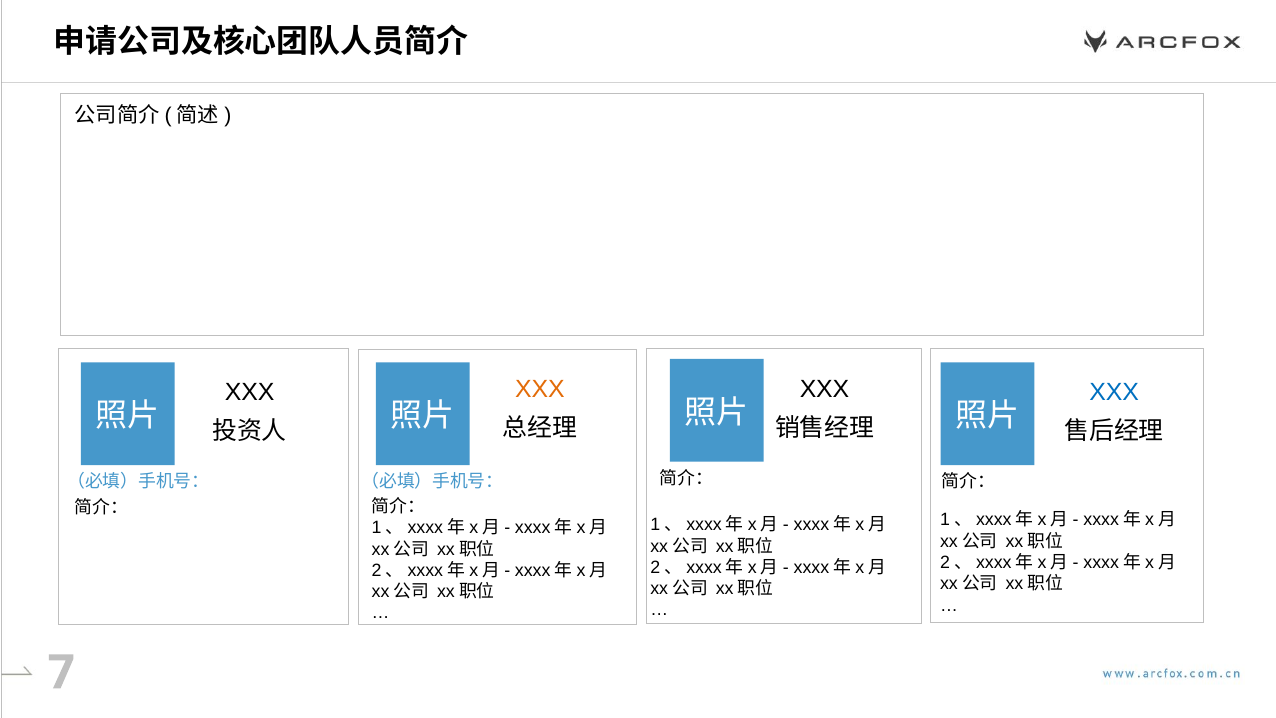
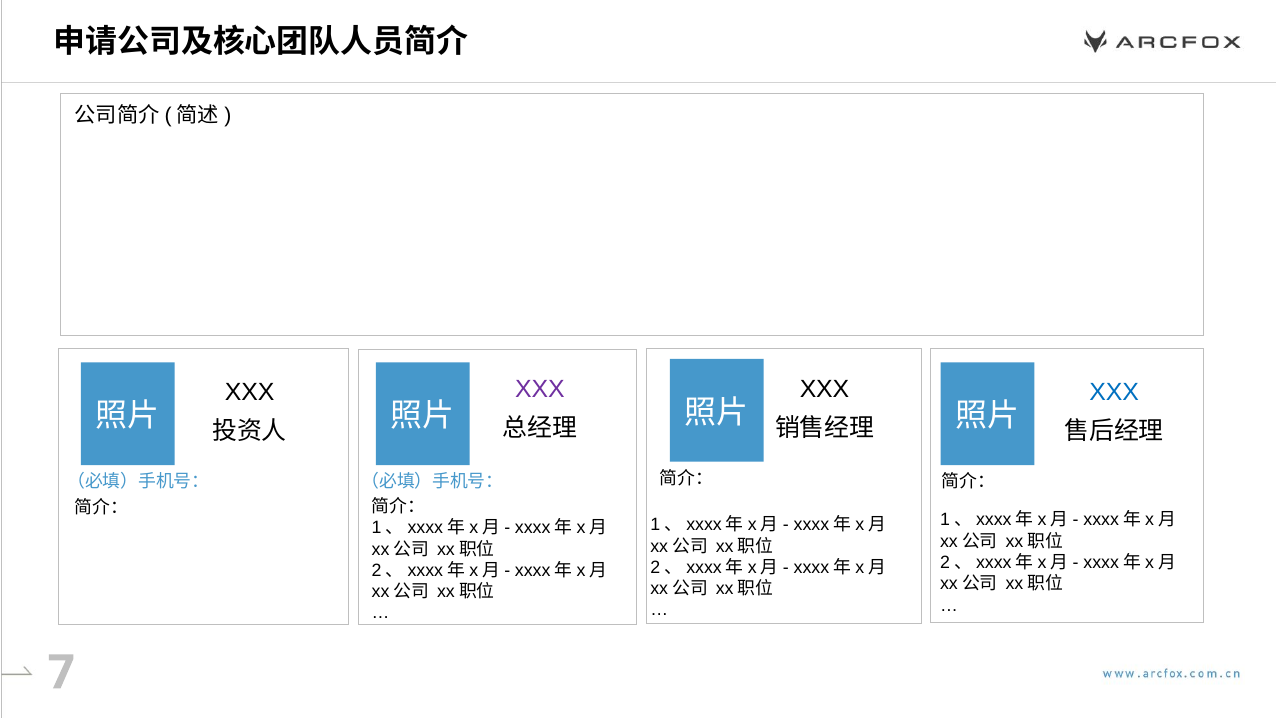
XXX colour: orange -> purple (540, 389)
